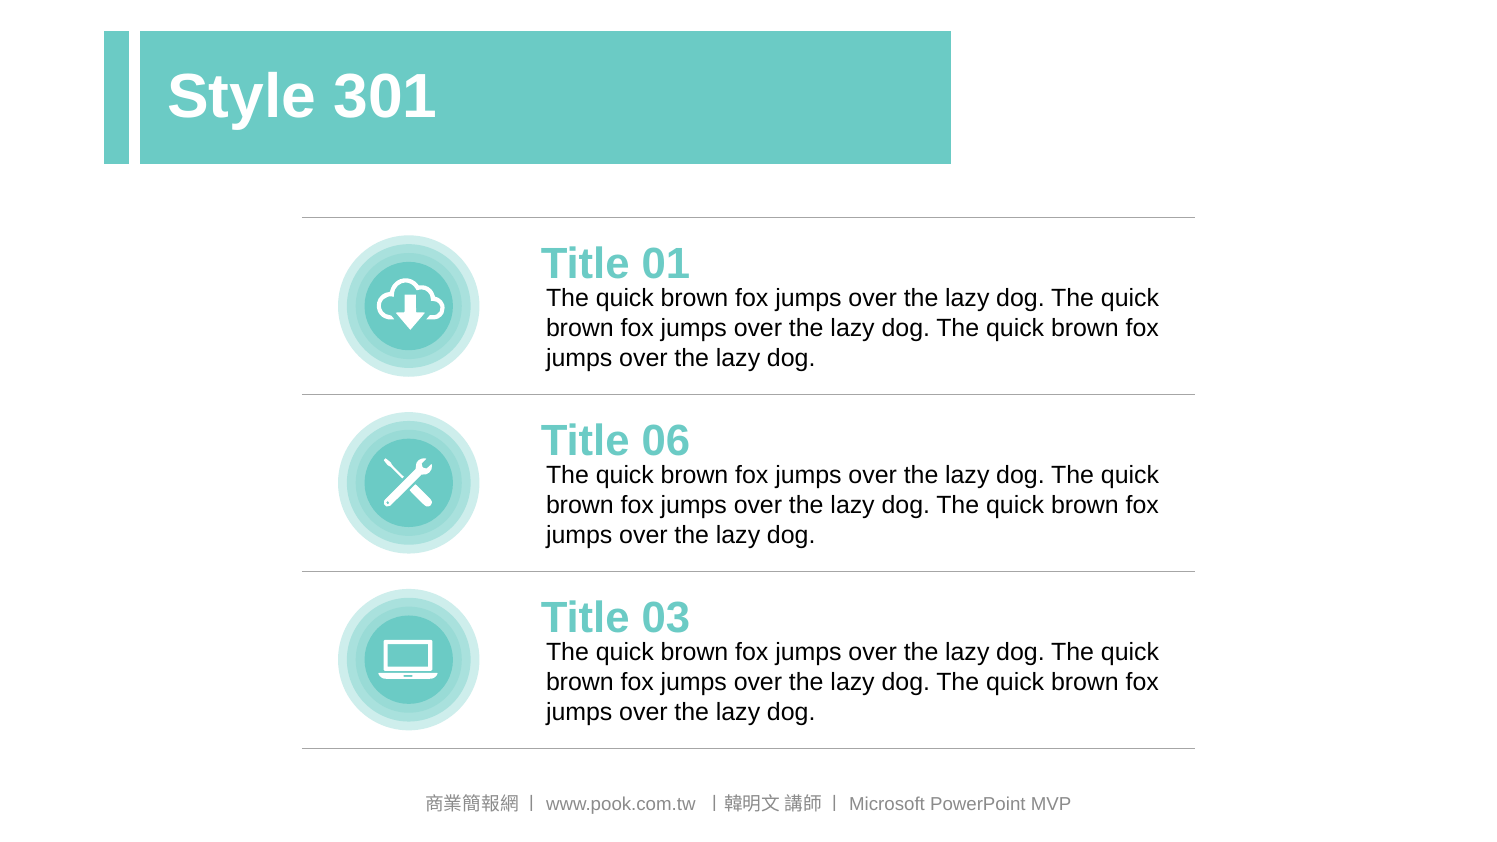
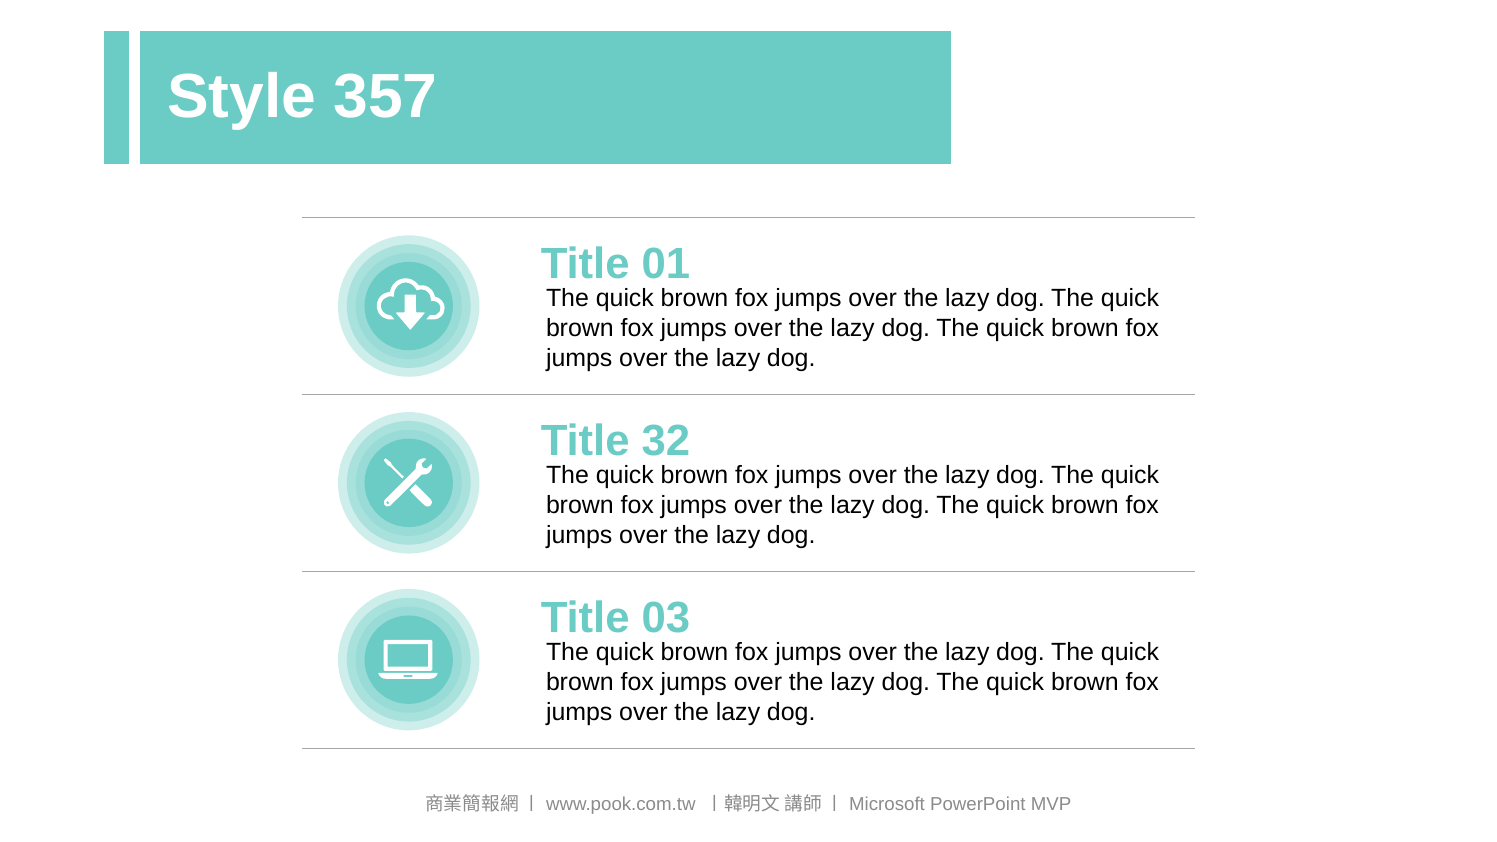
301: 301 -> 357 (385, 97)
06: 06 -> 32 (666, 441)
